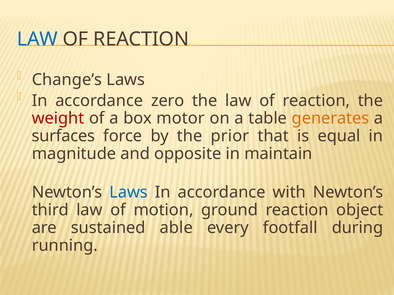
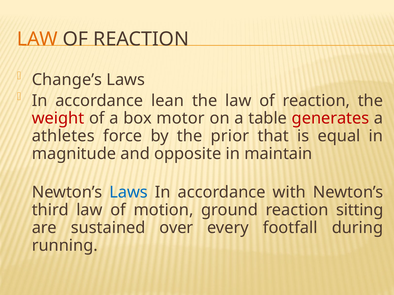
LAW colour: blue -> orange (37, 39)
zero: zero -> lean (168, 101)
generates colour: orange -> red (330, 119)
surfaces: surfaces -> athletes (63, 136)
object: object -> sitting (360, 210)
able: able -> over (176, 228)
